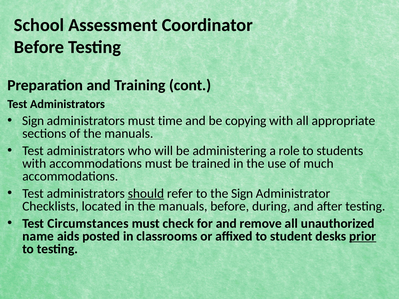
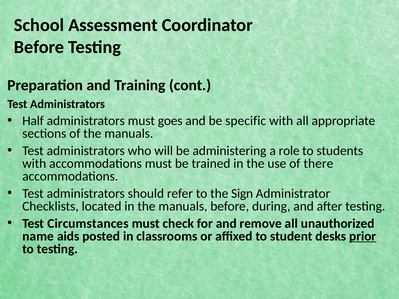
Sign: Sign -> Half (33, 121)
time: time -> goes (170, 121)
copying: copying -> specific (246, 121)
much: much -> there (318, 164)
should underline: present -> none (146, 194)
